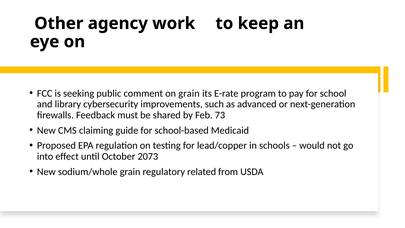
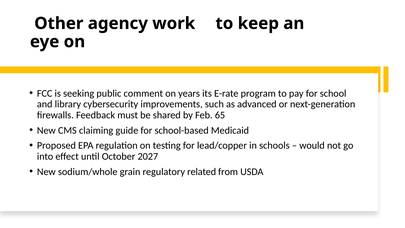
on grain: grain -> years (189, 93)
73: 73 -> 65 (220, 115)
2073: 2073 -> 2027 (148, 156)
